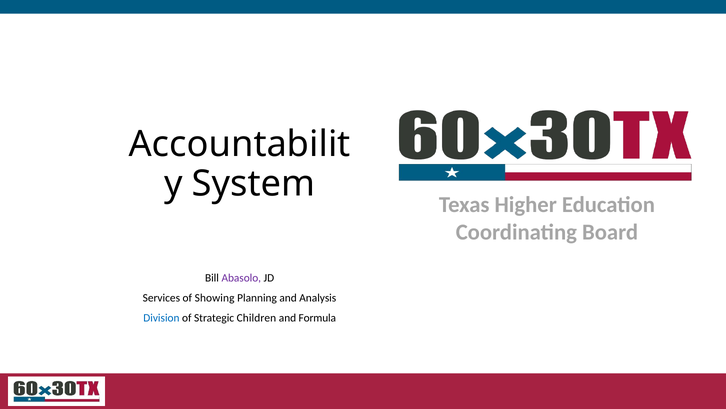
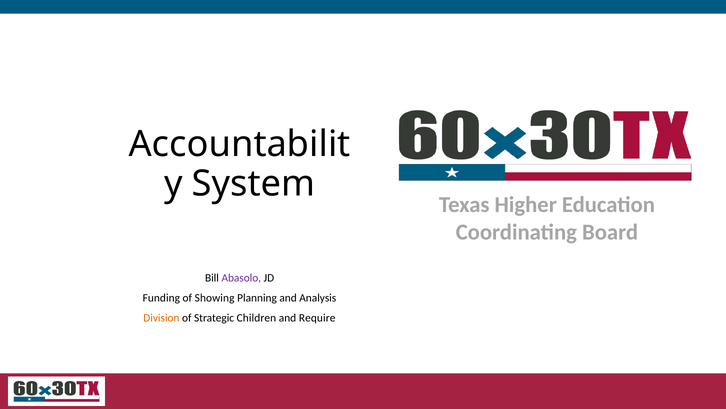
Services: Services -> Funding (161, 298)
Division colour: blue -> orange (161, 317)
Formula: Formula -> Require (317, 317)
